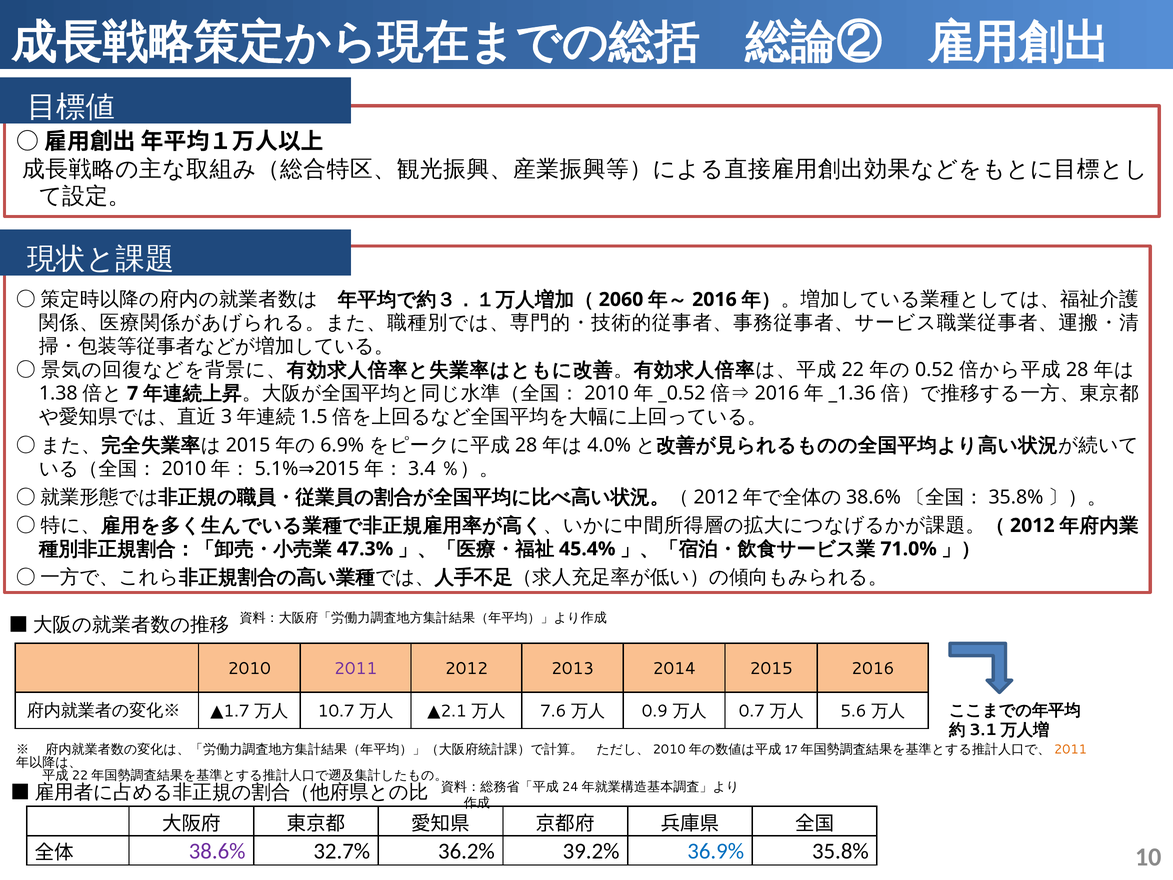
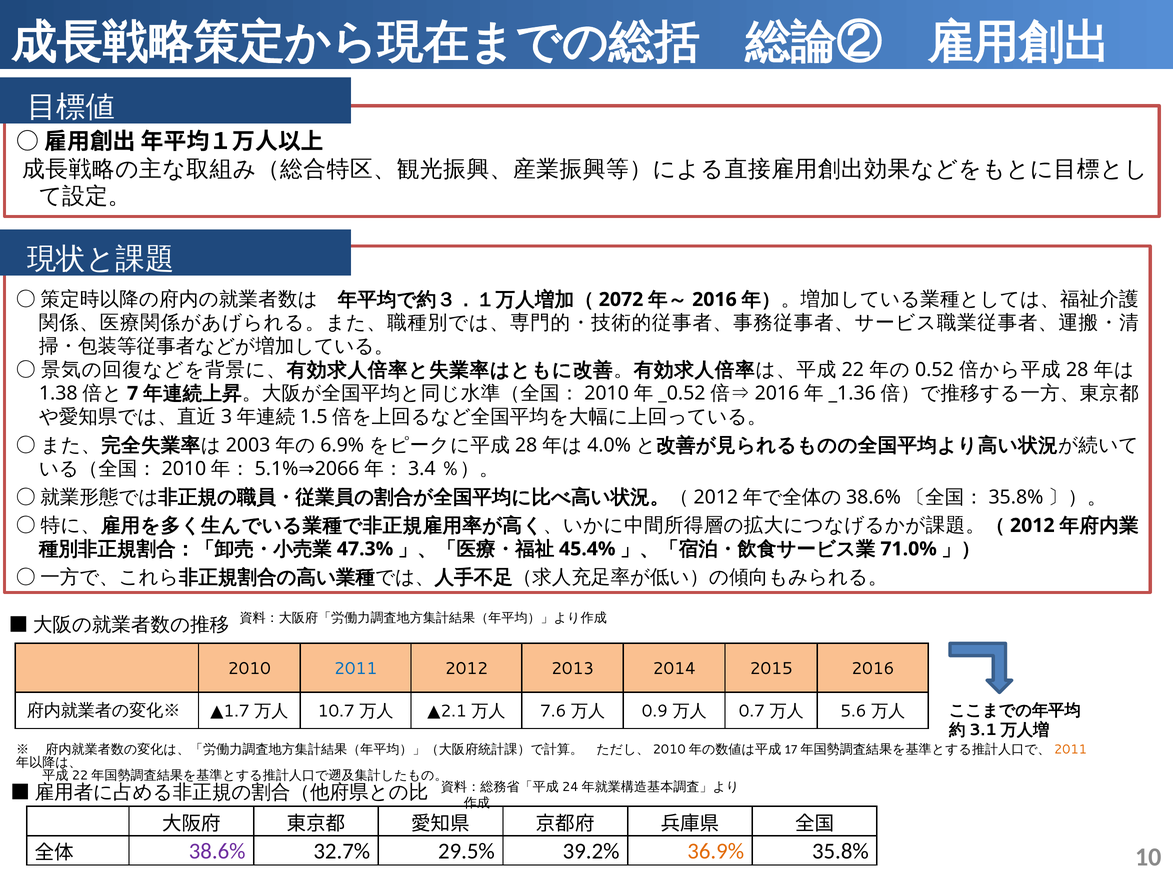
2060: 2060 -> 2072 (621, 299)
2015: 2015 -> 2003 (248, 445)
2015: 2015 -> 2066 (337, 469)
2011 colour: purple -> blue (356, 668)
36.2%: 36.2% -> 29.5% (466, 851)
36.9% colour: blue -> orange (716, 851)
